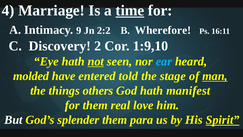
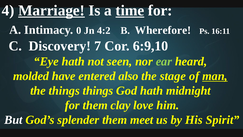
Marriage underline: none -> present (52, 11)
9: 9 -> 0 (79, 30)
2:2: 2:2 -> 4:2 (104, 30)
2: 2 -> 7 (98, 46)
1:9,10: 1:9,10 -> 6:9,10 (151, 46)
not underline: present -> none (96, 61)
ear colour: light blue -> light green (164, 61)
told: told -> also (129, 76)
things others: others -> things (98, 90)
manifest: manifest -> midnight (188, 90)
real: real -> clay (121, 105)
para: para -> meet (142, 120)
Spirit underline: present -> none (223, 120)
